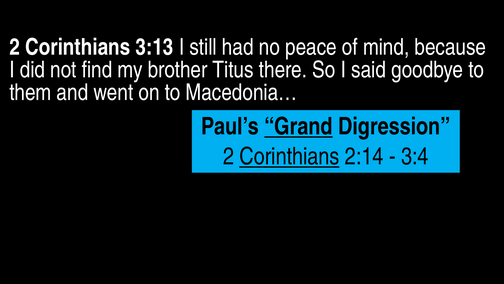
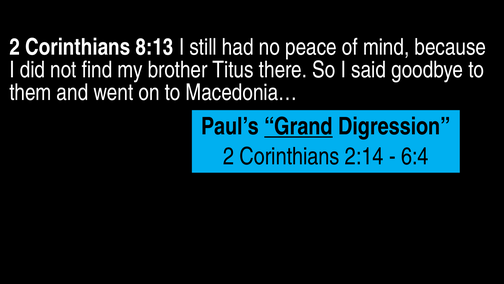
3:13: 3:13 -> 8:13 (155, 47)
Corinthians underline: present -> none (289, 156)
3:4: 3:4 -> 6:4 (415, 156)
